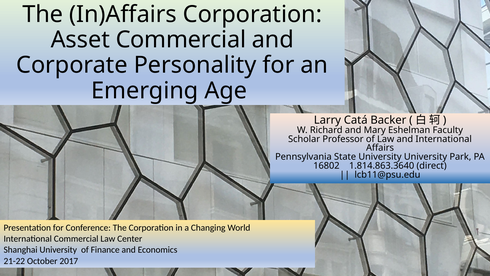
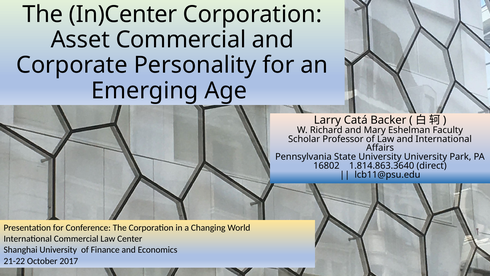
In)Affairs: In)Affairs -> In)Center (123, 14)
